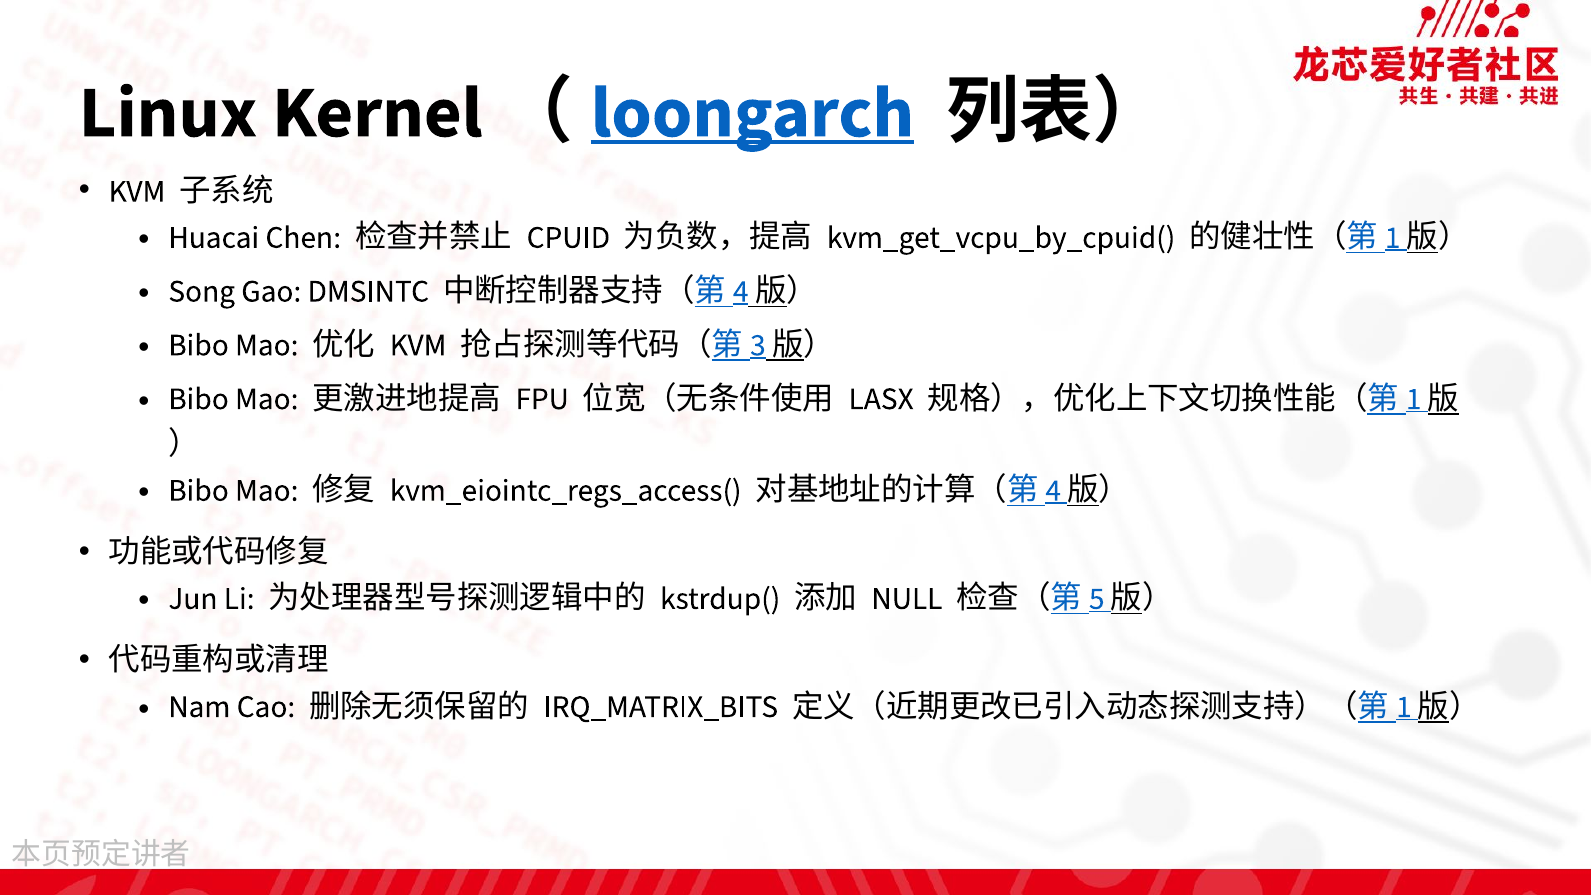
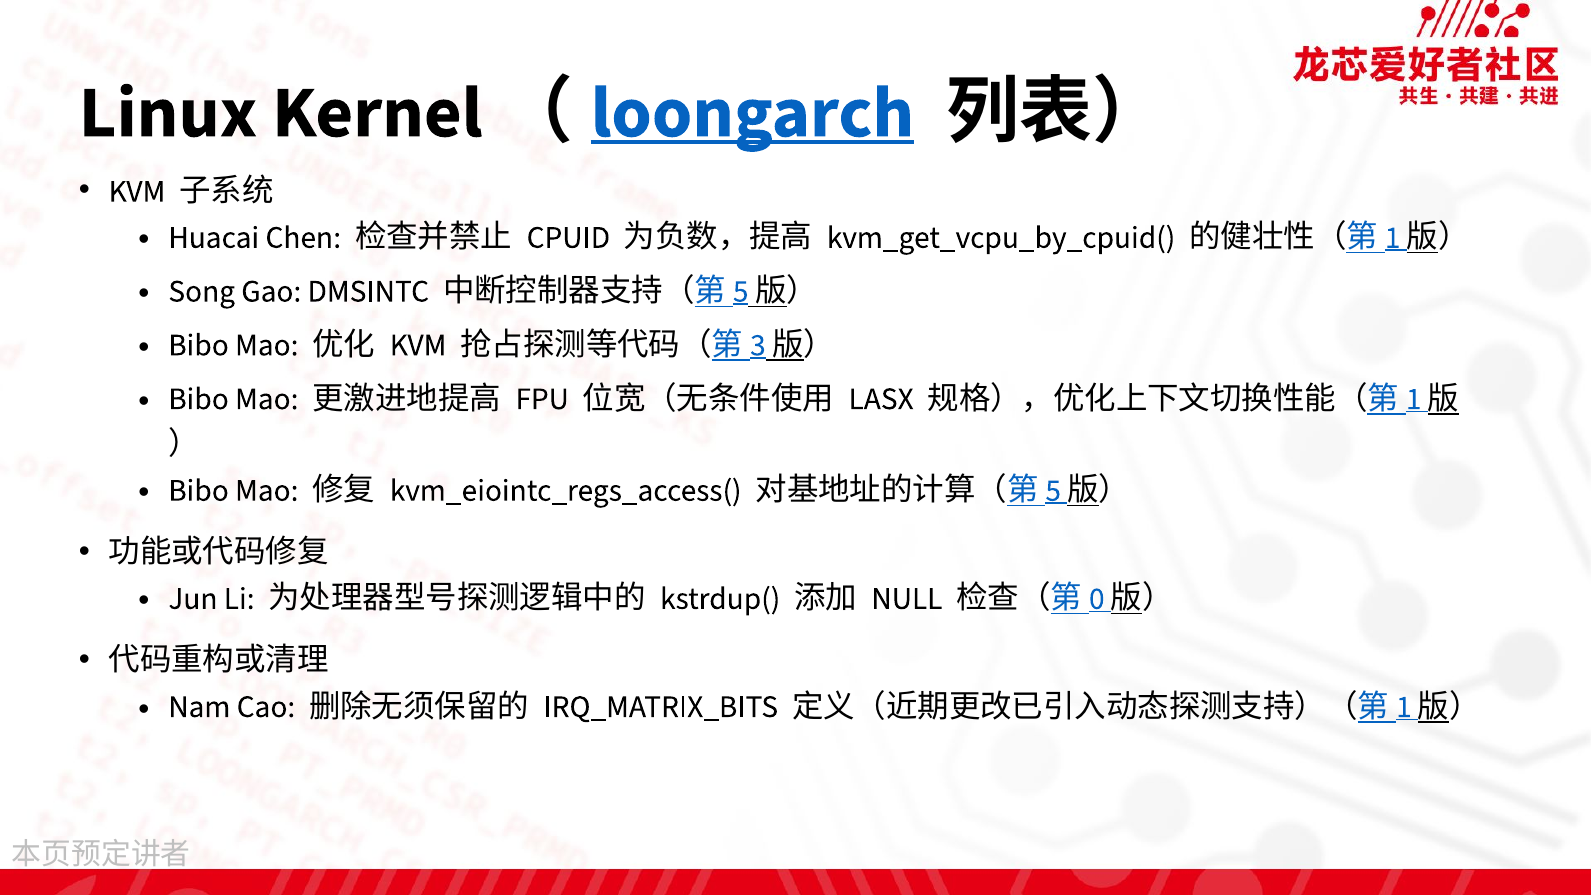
4: 4 -> 5 (741, 291)
4: 4 -> 5 (1053, 490)
5: 5 -> 0 (1097, 598)
